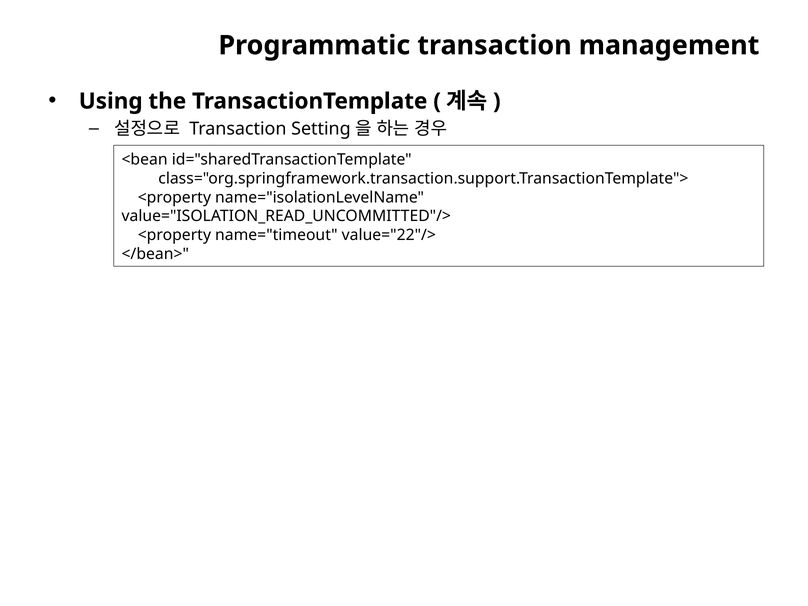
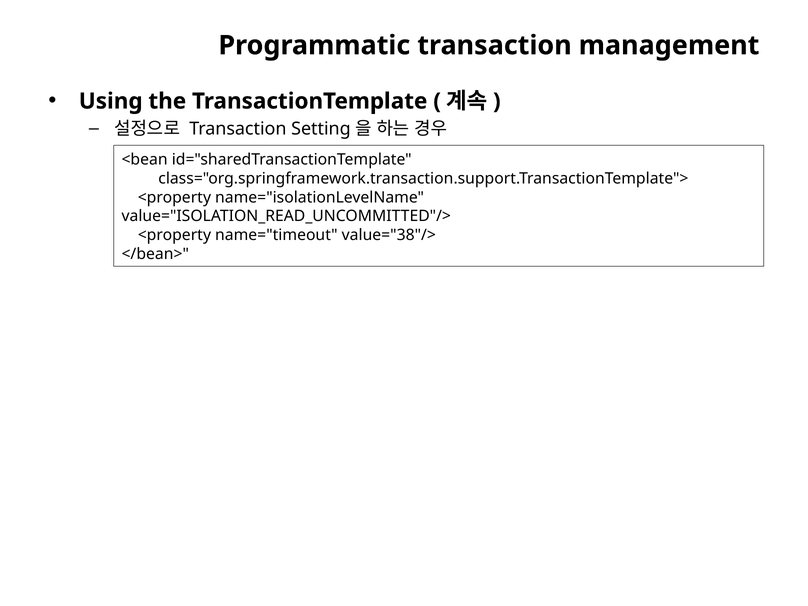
value="22"/>: value="22"/> -> value="38"/> (389, 235)
